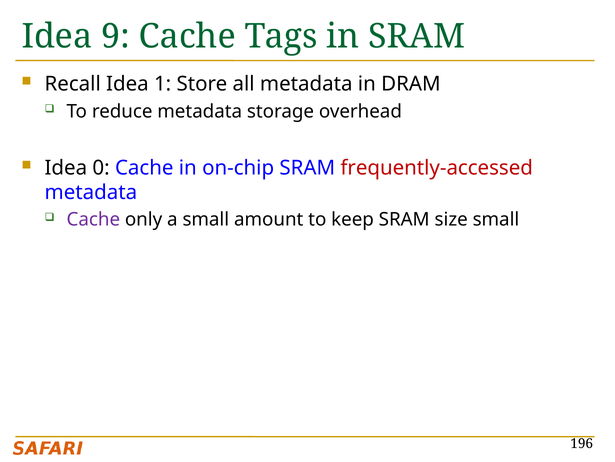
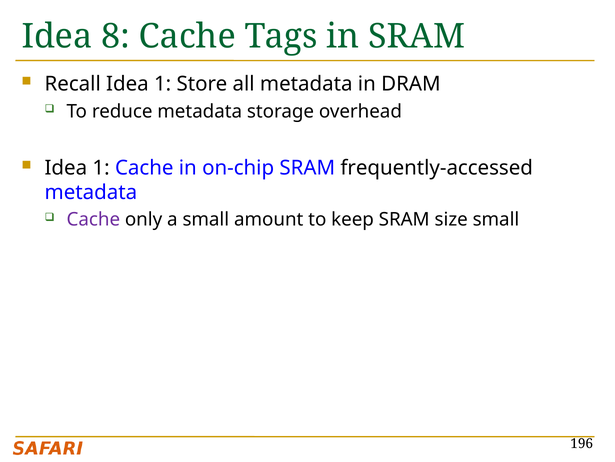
9: 9 -> 8 (116, 36)
0: 0 -> 1 (101, 168)
frequently-accessed colour: red -> black (437, 168)
